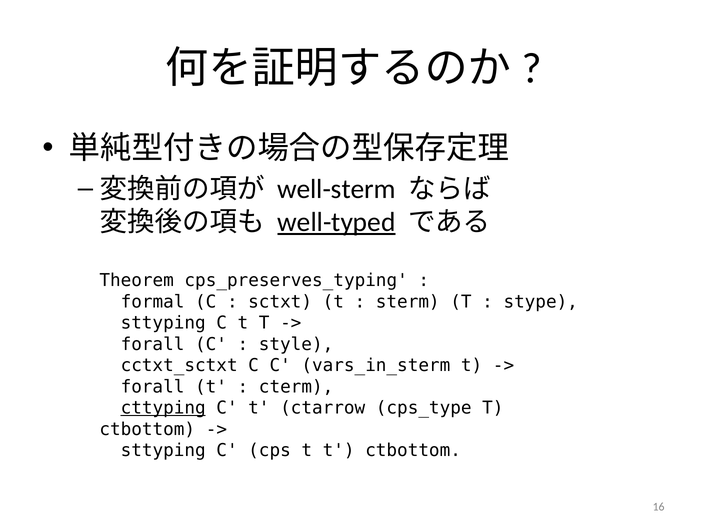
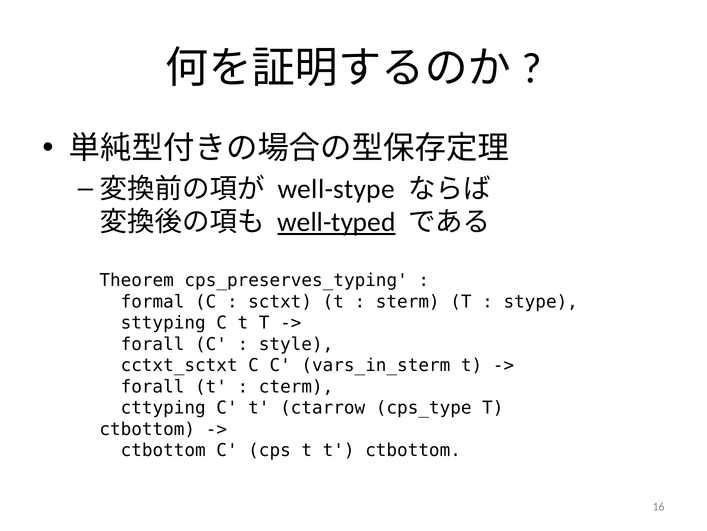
well-sterm: well-sterm -> well-stype (336, 189)
cttyping underline: present -> none (163, 407)
sttyping: sttyping -> ctbottom (163, 450)
